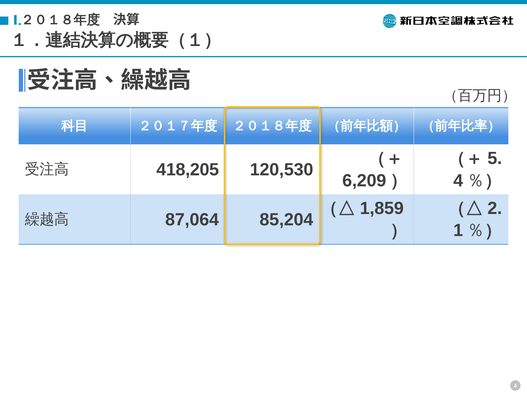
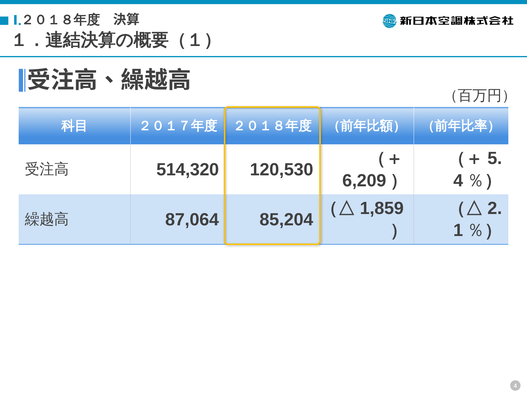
418,205: 418,205 -> 514,320 (188, 169)
